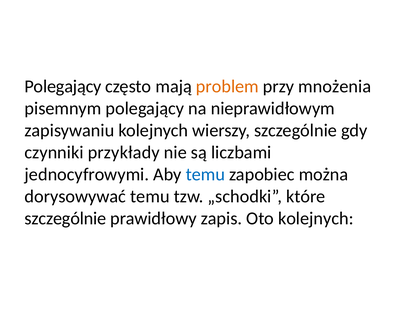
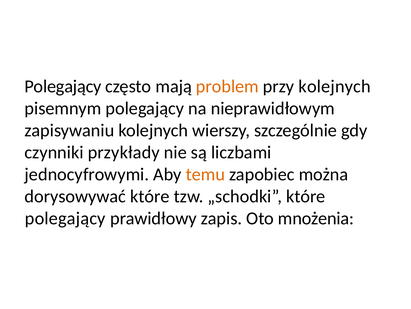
przy mnożenia: mnożenia -> kolejnych (335, 86)
temu colour: blue -> orange (205, 174)
dorysowywać temu: temu -> które (150, 196)
szczególnie: szczególnie -> polegający (65, 218)
Oto kolejnych: kolejnych -> mnożenia (316, 218)
